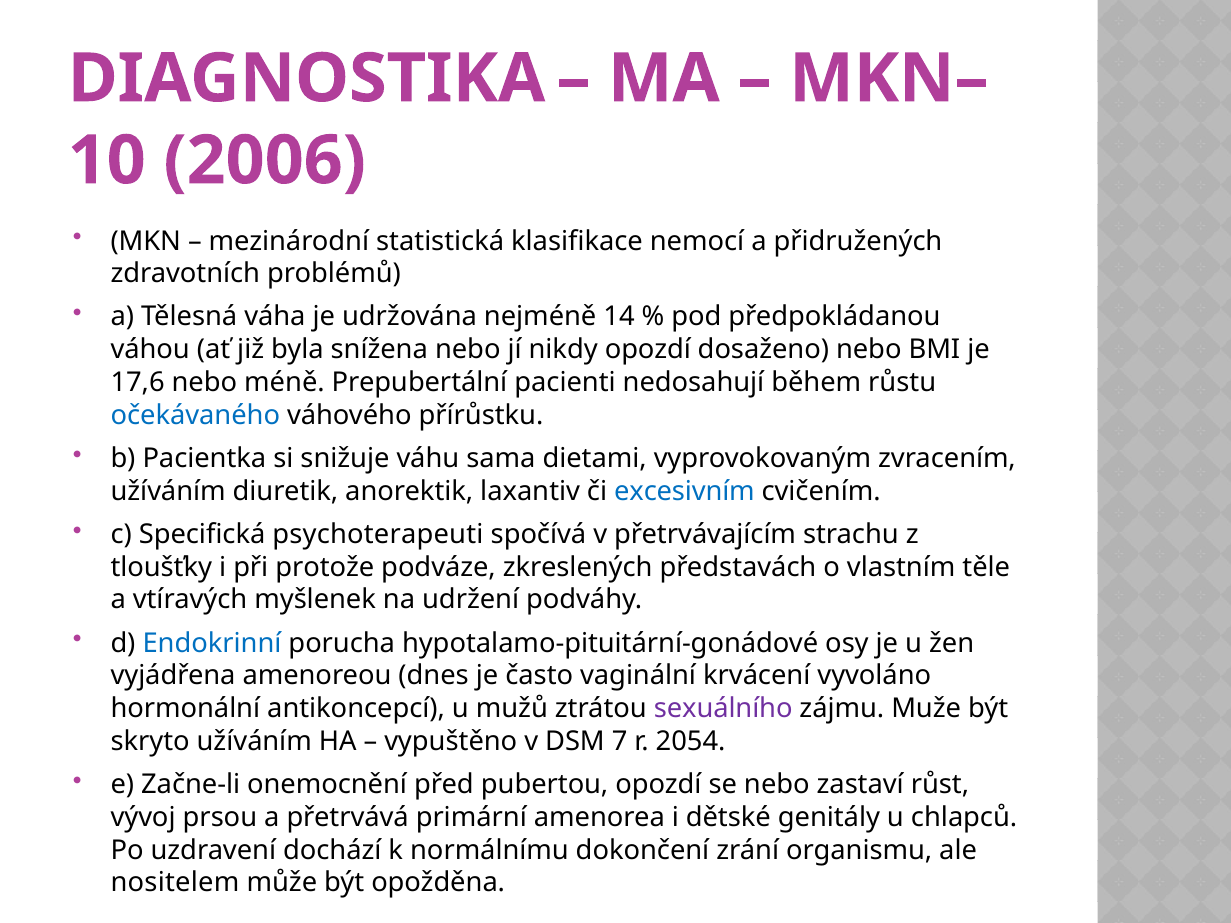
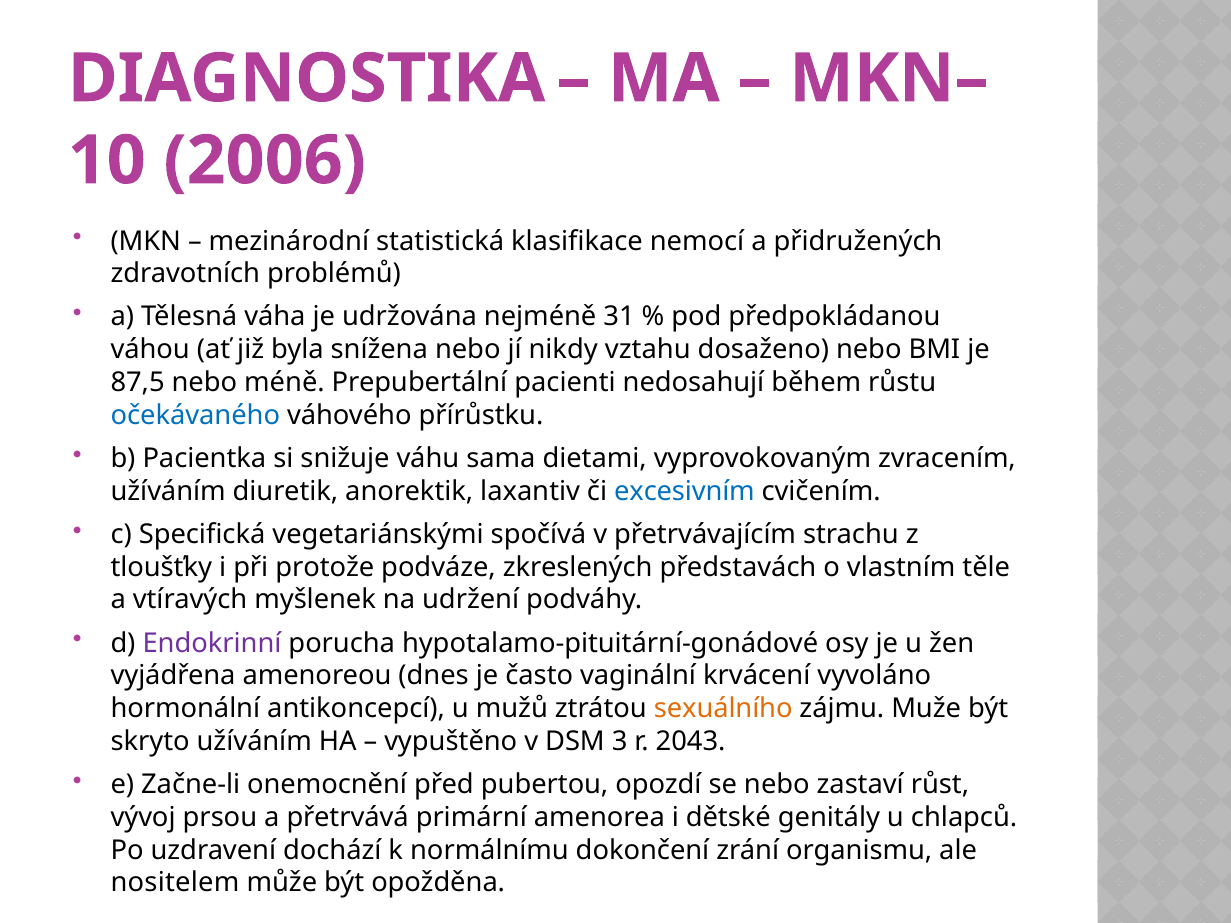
14: 14 -> 31 (619, 317)
nikdy opozdí: opozdí -> vztahu (648, 350)
17,6: 17,6 -> 87,5 (138, 383)
psychoterapeuti: psychoterapeuti -> vegetariánskými (378, 534)
Endokrinní colour: blue -> purple (212, 643)
sexuálního colour: purple -> orange (723, 709)
7: 7 -> 3 (620, 742)
2054: 2054 -> 2043 (691, 742)
